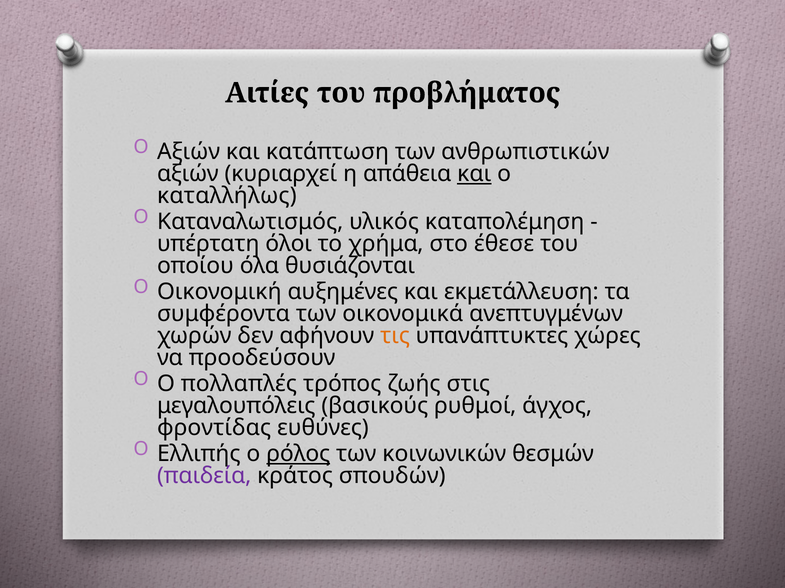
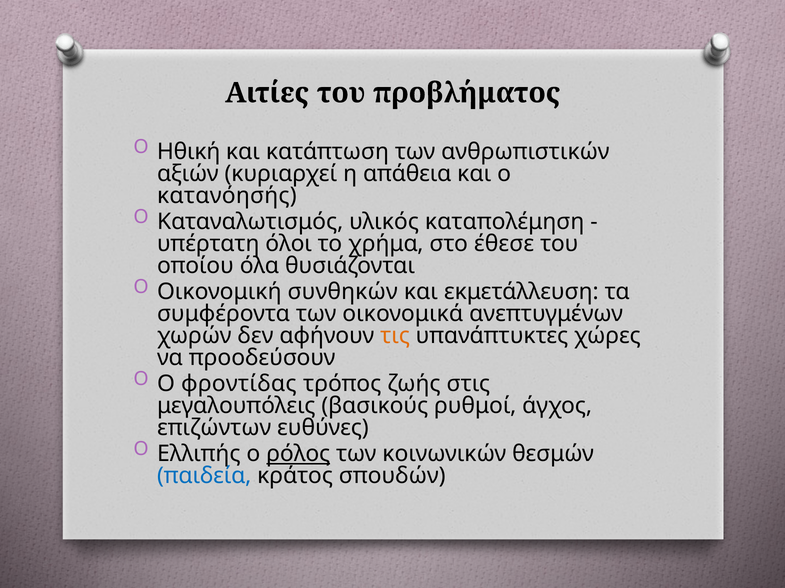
Αξιών: Αξιών -> Ηθική (189, 152)
και underline: present -> none (474, 174)
καταλλήλως: καταλλήλως -> κατανόησής (227, 196)
αυξημένες: αυξημένες -> συνθηκών (343, 292)
πολλαπλές: πολλαπλές -> φροντίδας (239, 384)
φροντίδας: φροντίδας -> επιζώντων (214, 428)
παιδεία colour: purple -> blue (204, 476)
